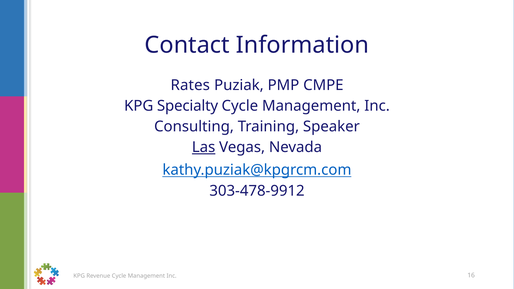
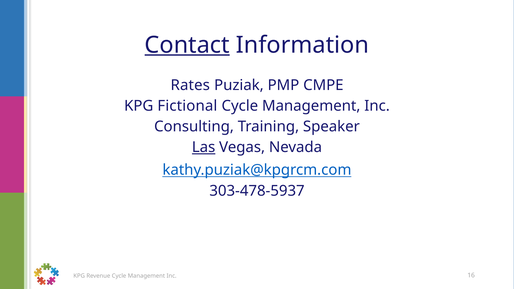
Contact underline: none -> present (187, 45)
Specialty: Specialty -> Fictional (187, 106)
303-478-9912: 303-478-9912 -> 303-478-5937 (257, 191)
